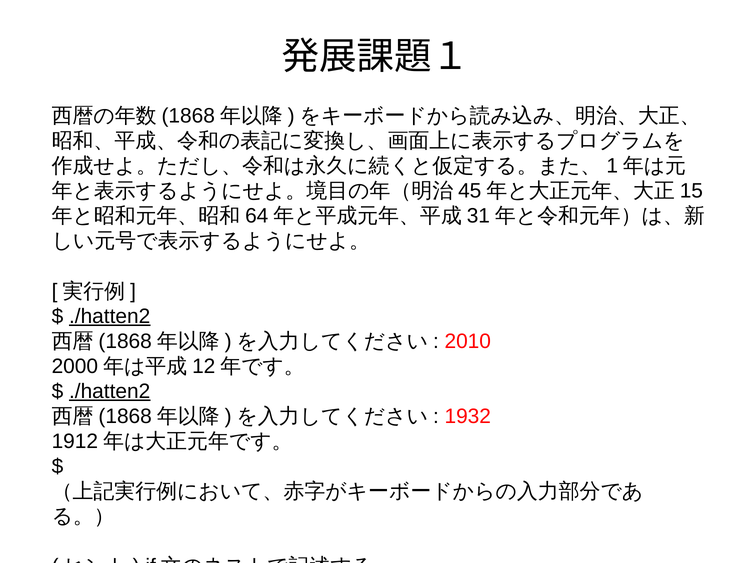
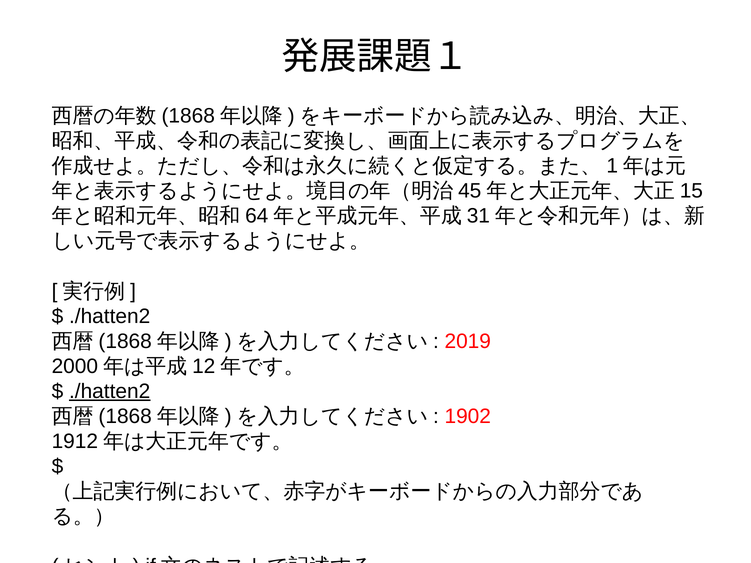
./hatten2 underline: present -> none (110, 316)
2010: 2010 -> 2019 (468, 341)
1932: 1932 -> 1902 (468, 417)
